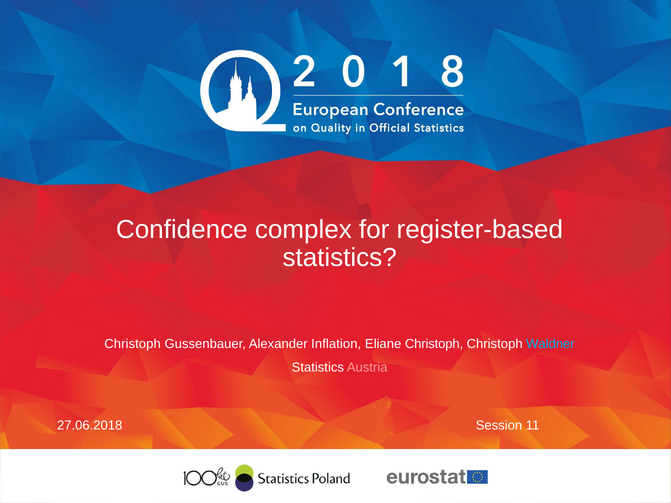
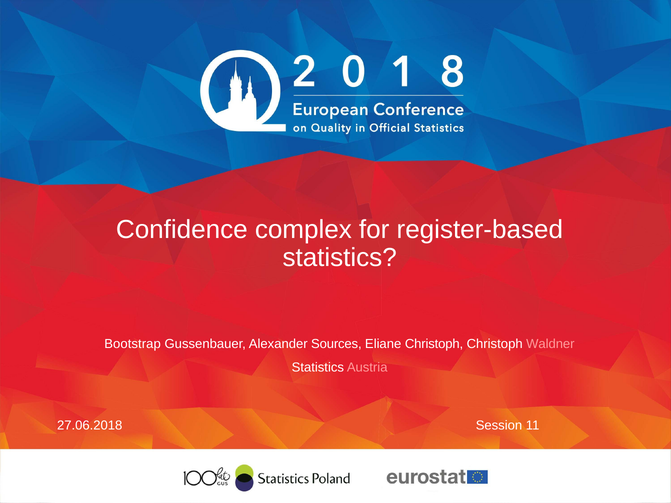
Christoph: Christoph -> Bootstrap (133, 344)
Inflation: Inflation -> Sources (336, 344)
Waldner colour: light blue -> pink (550, 344)
